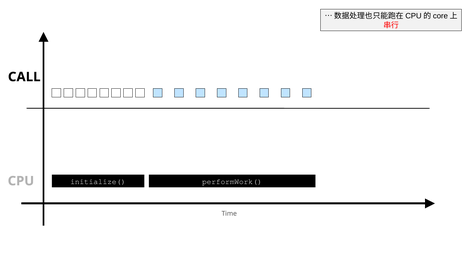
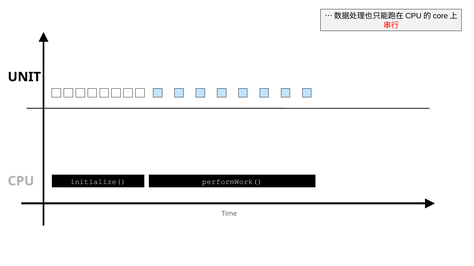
CALL: CALL -> UNIT (24, 77)
